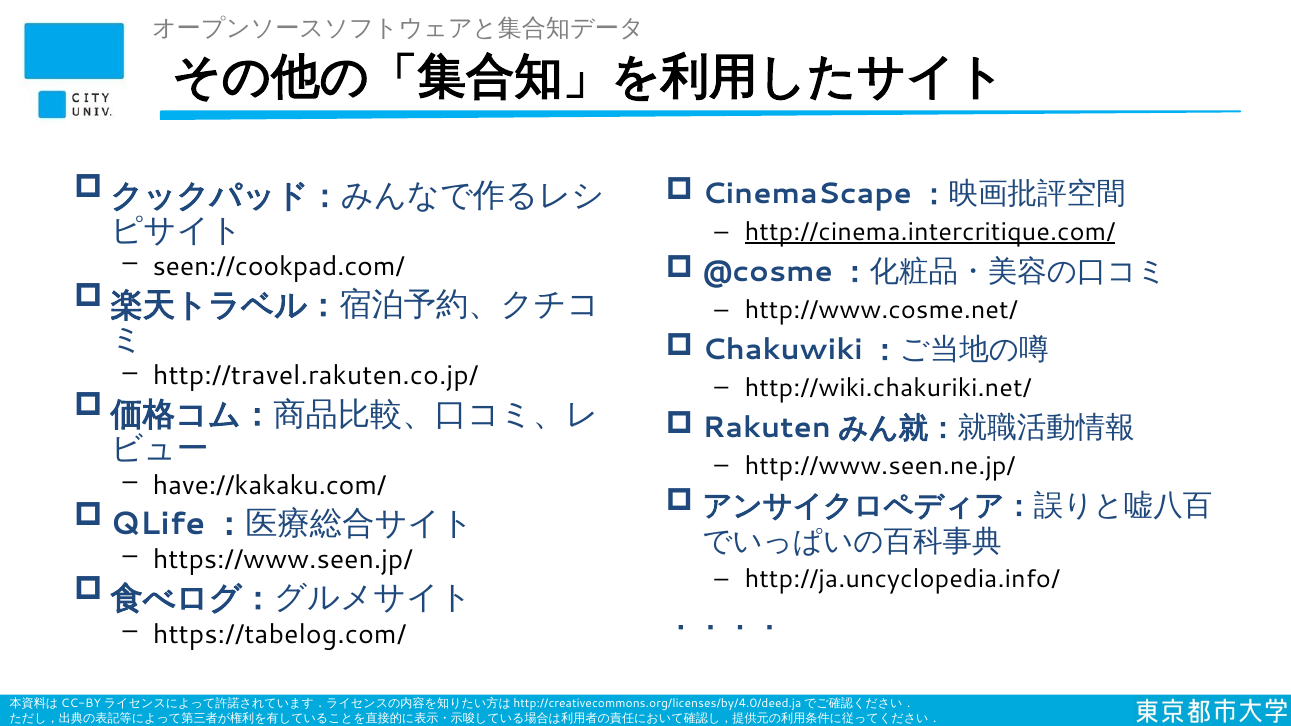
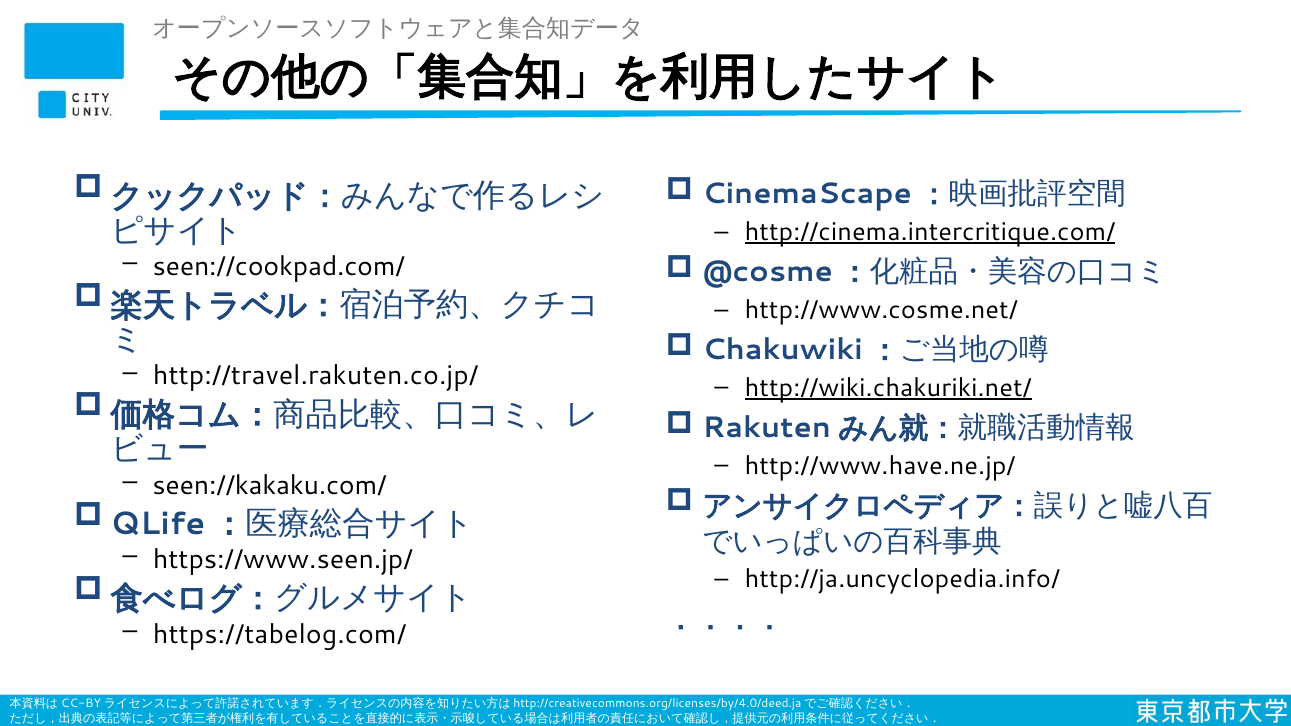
http://wiki.chakuriki.net/ underline: none -> present (888, 388)
http://www.seen.ne.jp/: http://www.seen.ne.jp/ -> http://www.have.ne.jp/ (880, 466)
have://kakaku.com/: have://kakaku.com/ -> seen://kakaku.com/ (269, 485)
